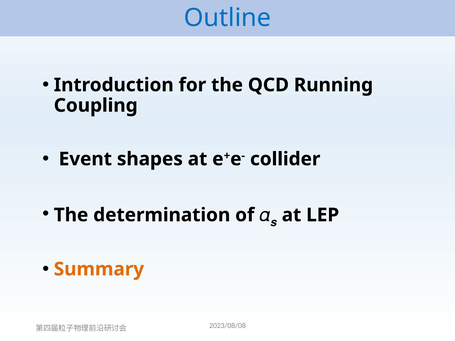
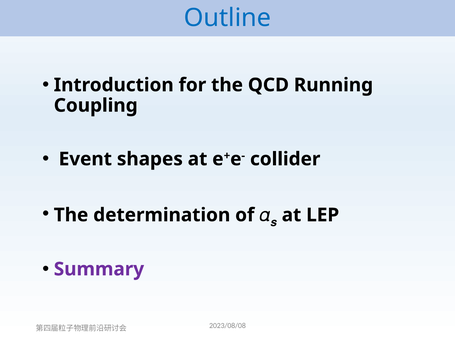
Summary colour: orange -> purple (99, 269)
